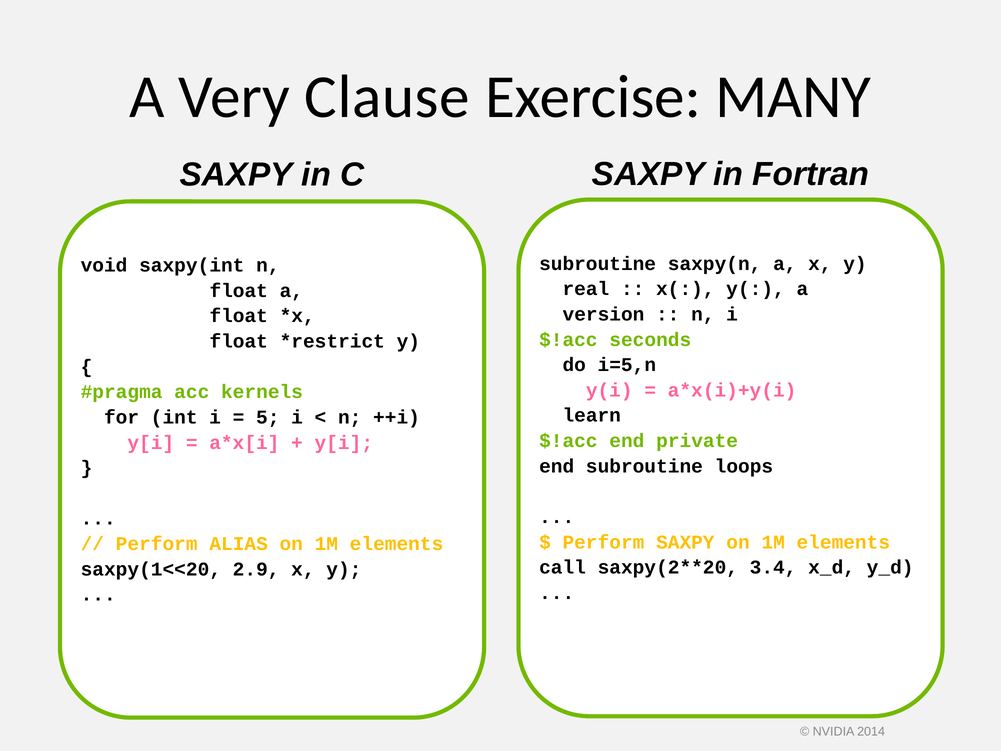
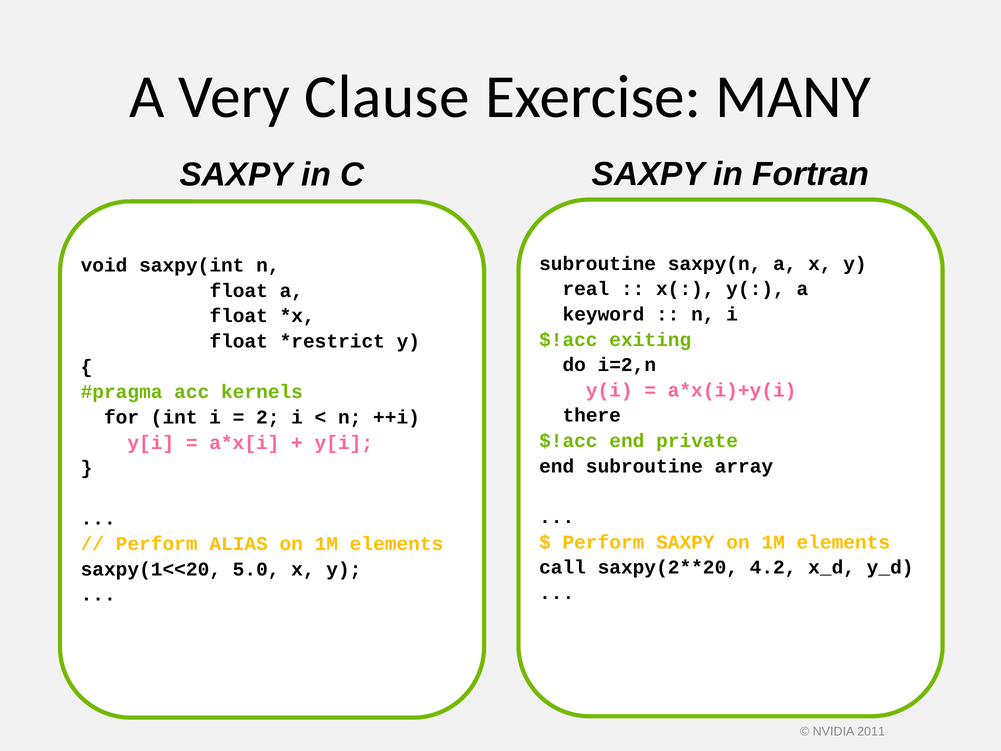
version: version -> keyword (603, 314)
seconds: seconds -> exiting (650, 340)
i=5,n: i=5,n -> i=2,n (627, 365)
learn: learn -> there (592, 415)
5: 5 -> 2 (268, 417)
loops: loops -> array (744, 466)
3.4: 3.4 -> 4.2 (773, 567)
2.9: 2.9 -> 5.0 (256, 569)
2014: 2014 -> 2011 (871, 732)
